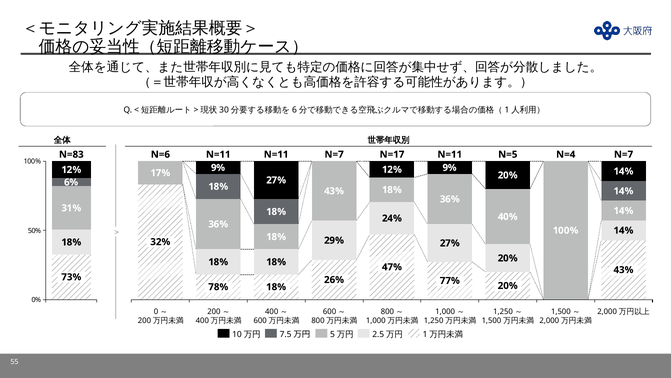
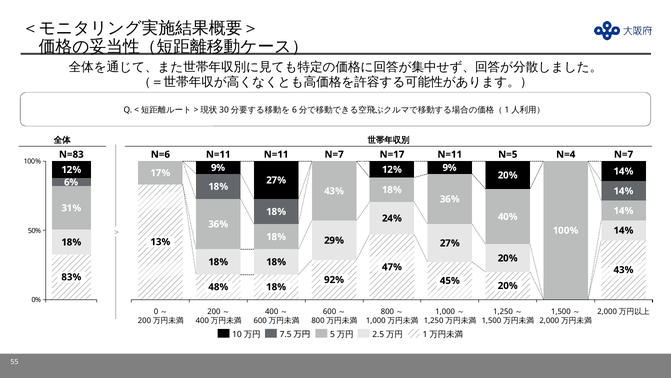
32%: 32% -> 13% (160, 242)
73%: 73% -> 83% (71, 277)
26%: 26% -> 92% (334, 279)
77%: 77% -> 45% (450, 280)
78%: 78% -> 48% (218, 287)
